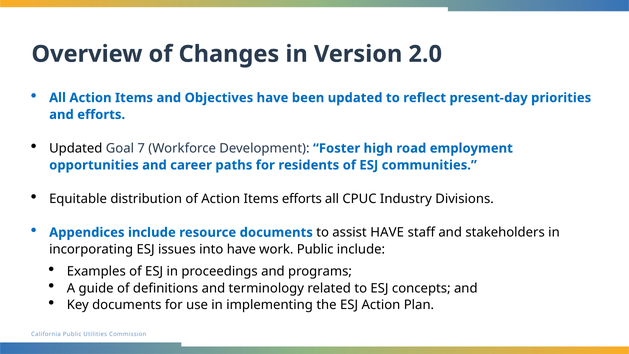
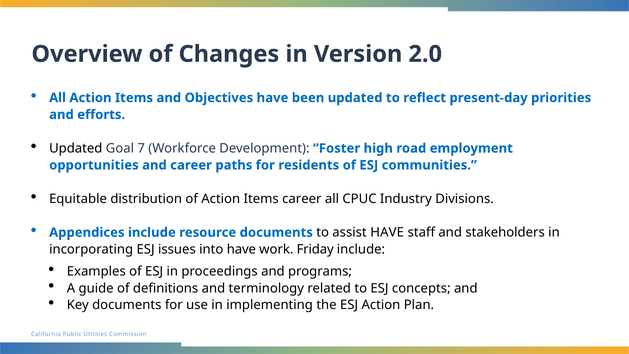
Items efforts: efforts -> career (302, 199)
work Public: Public -> Friday (315, 249)
